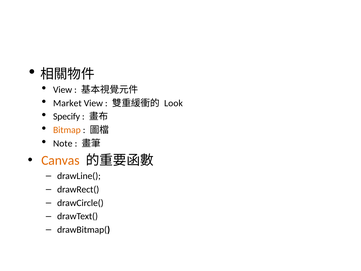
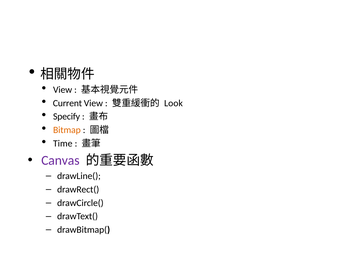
Market: Market -> Current (67, 103)
Note: Note -> Time (63, 143)
Canvas colour: orange -> purple (61, 160)
